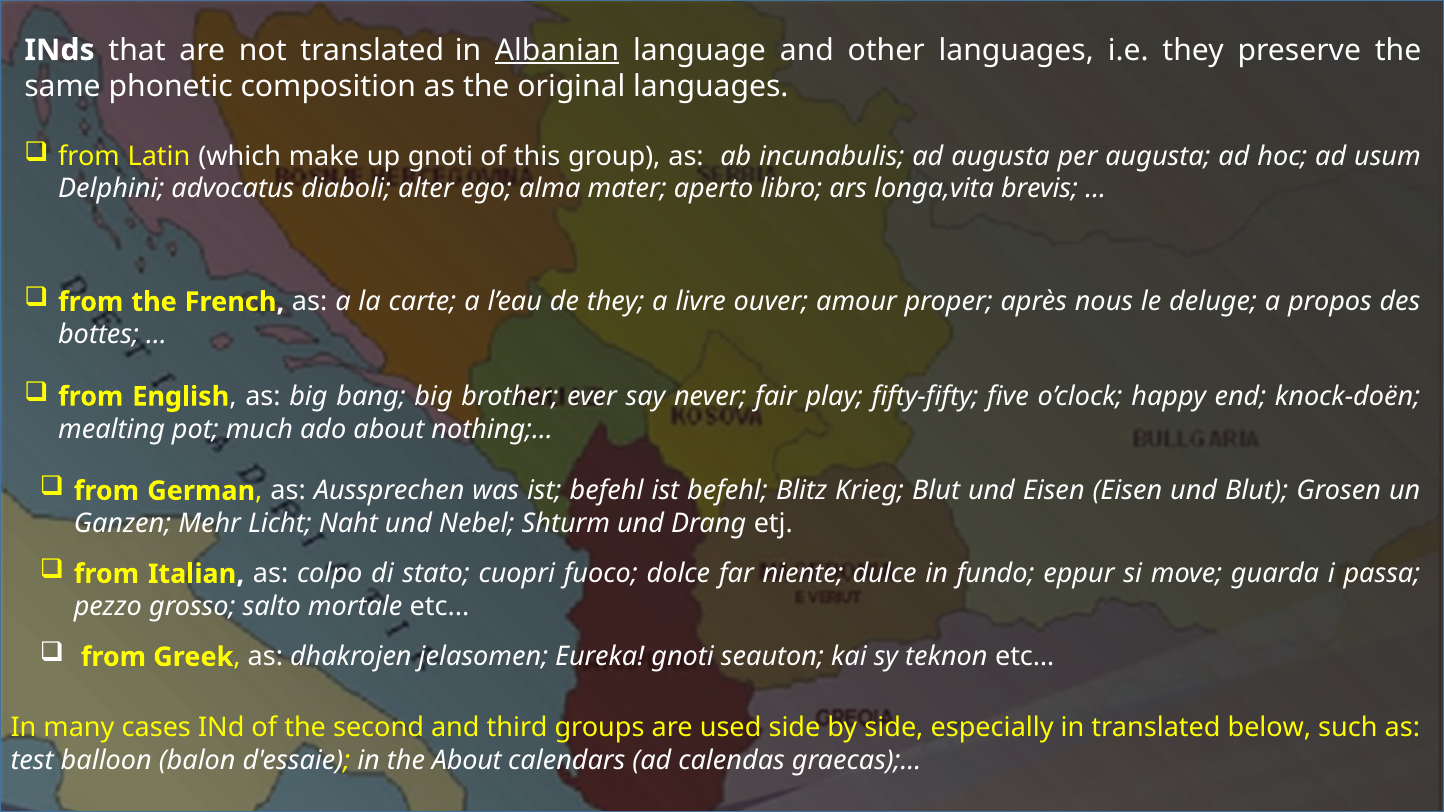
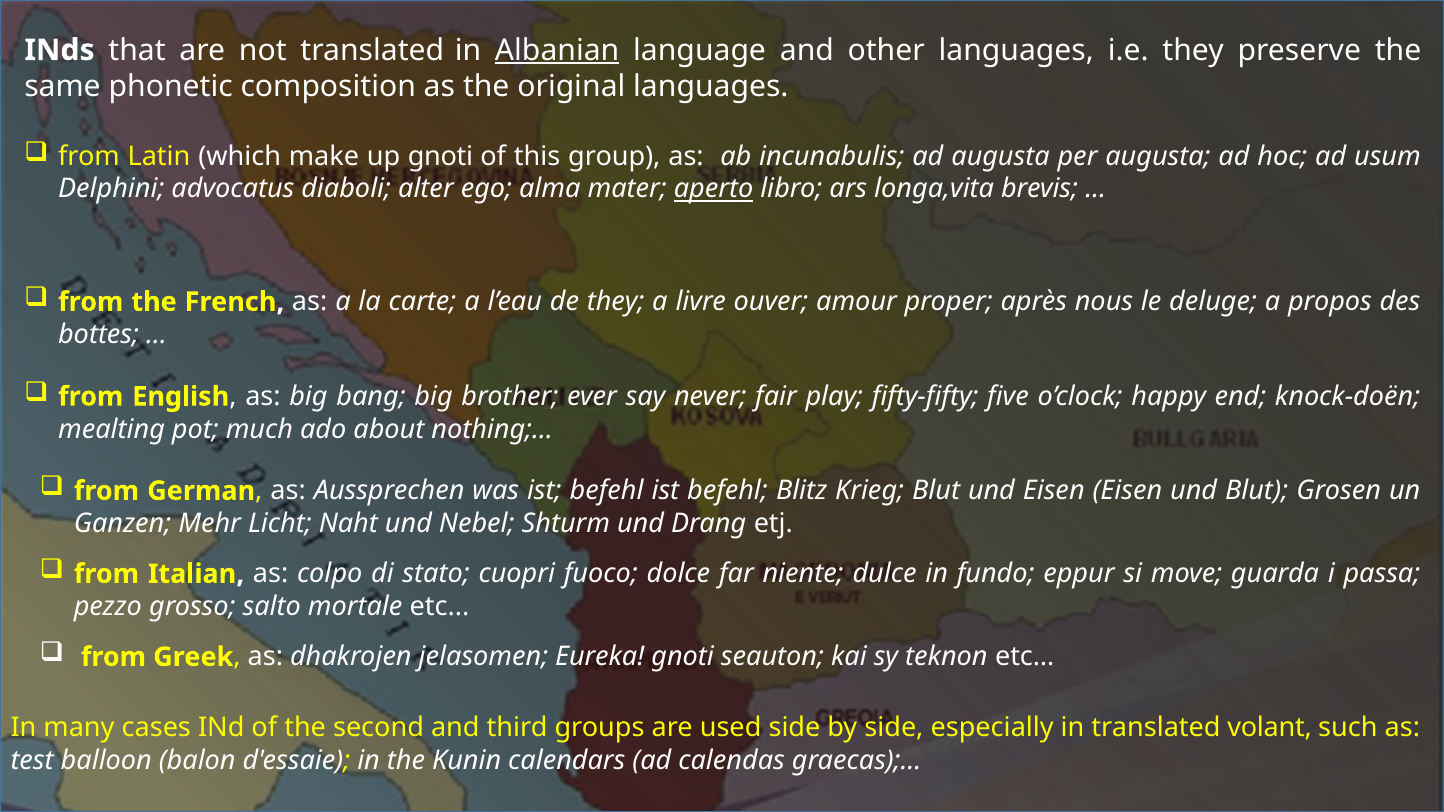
aperto underline: none -> present (714, 189)
below: below -> volant (1270, 728)
the About: About -> Kunin (467, 760)
